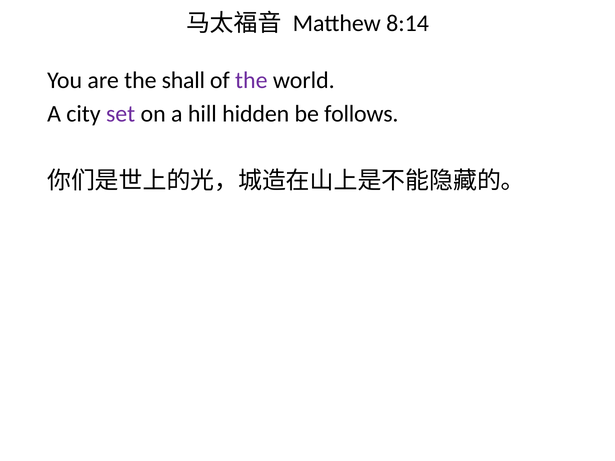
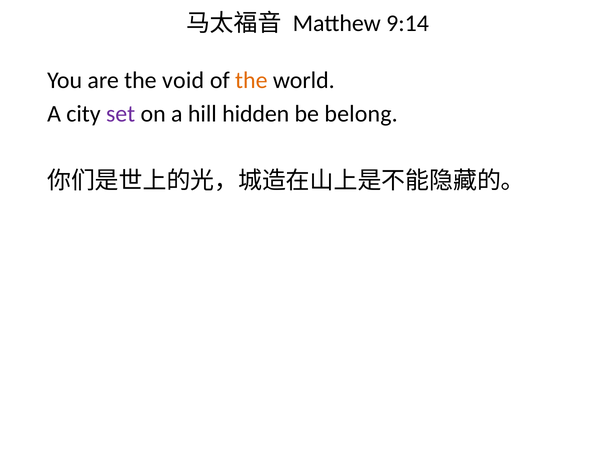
8:14: 8:14 -> 9:14 (408, 23)
shall: shall -> void (183, 81)
the colour: purple -> orange (251, 81)
follows: follows -> belong (361, 114)
